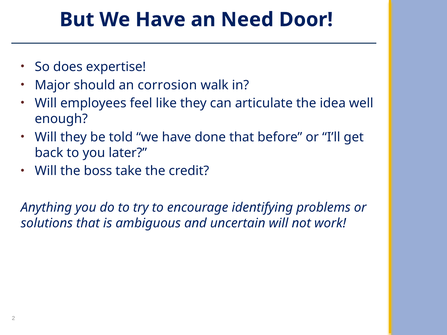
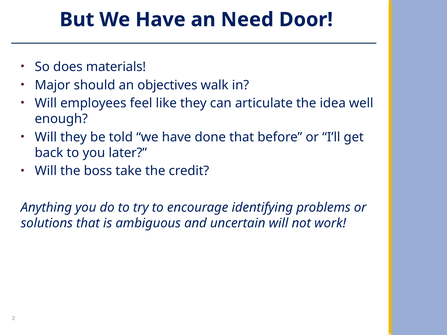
expertise: expertise -> materials (116, 67)
corrosion: corrosion -> objectives (167, 85)
